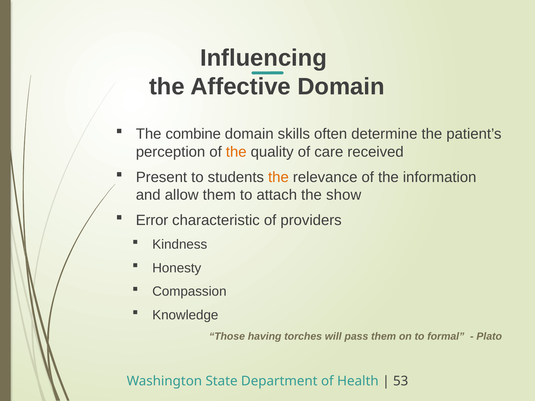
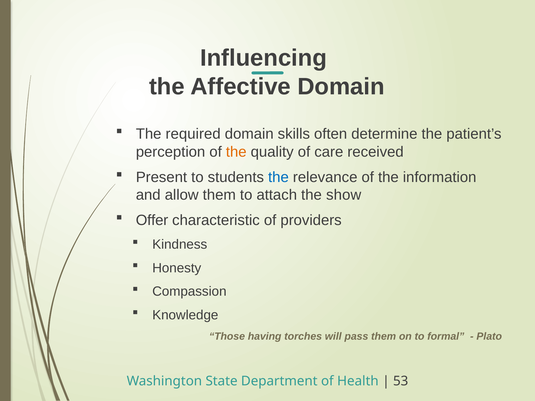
combine: combine -> required (193, 134)
the colour: orange -> blue (278, 177)
Error: Error -> Offer (152, 220)
